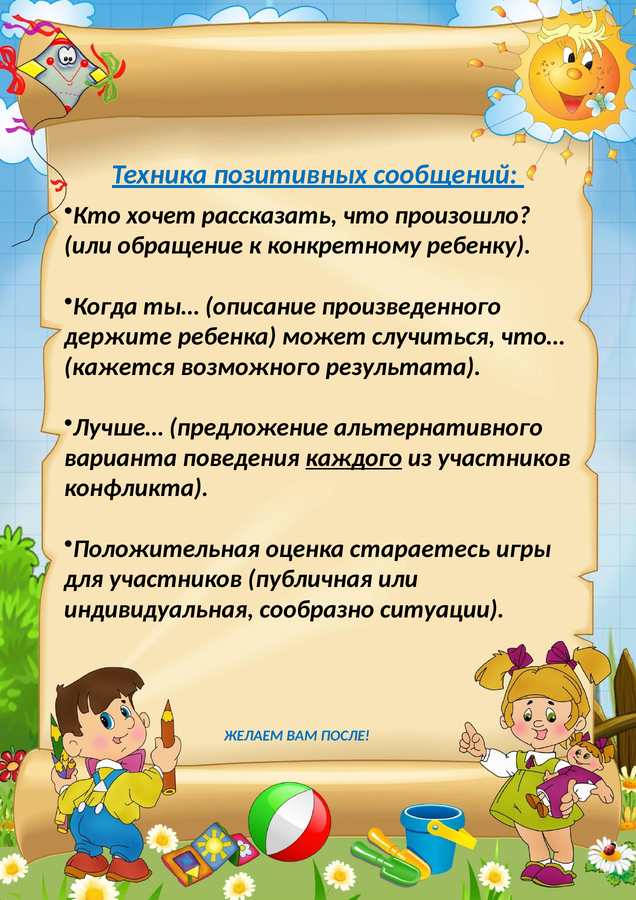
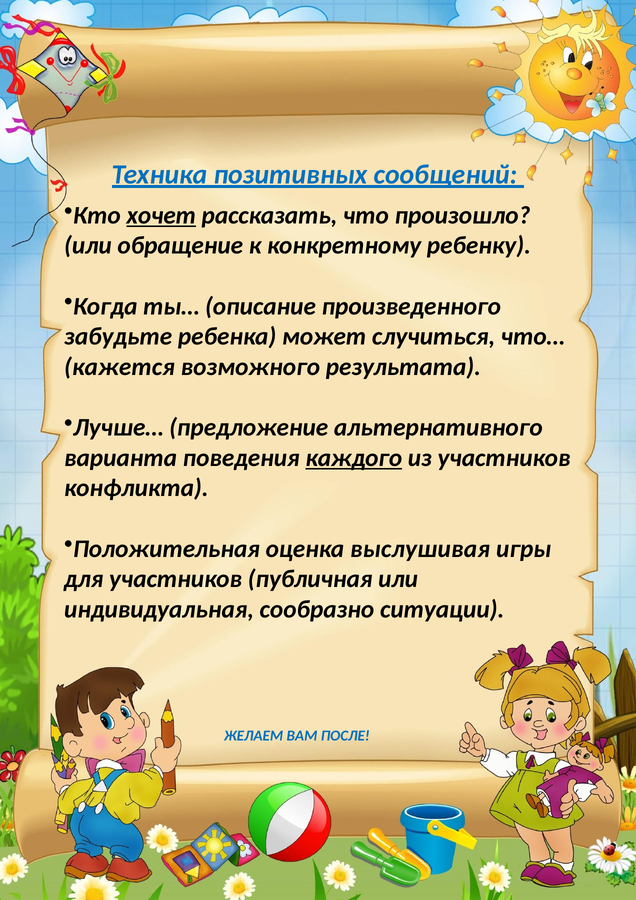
хочет underline: none -> present (161, 215)
держите: держите -> забудьте (118, 336)
стараетесь: стараетесь -> выслушивая (420, 548)
